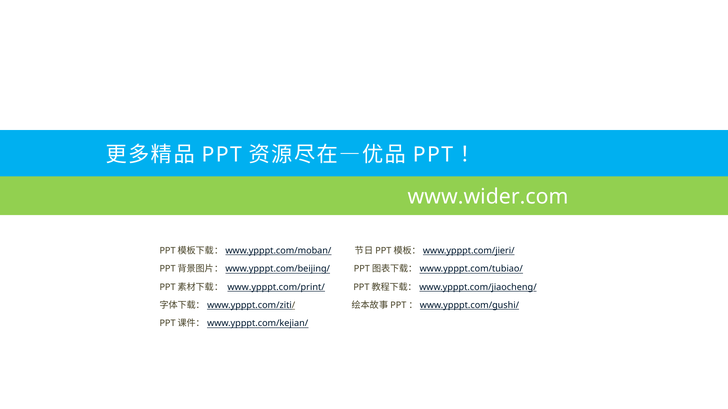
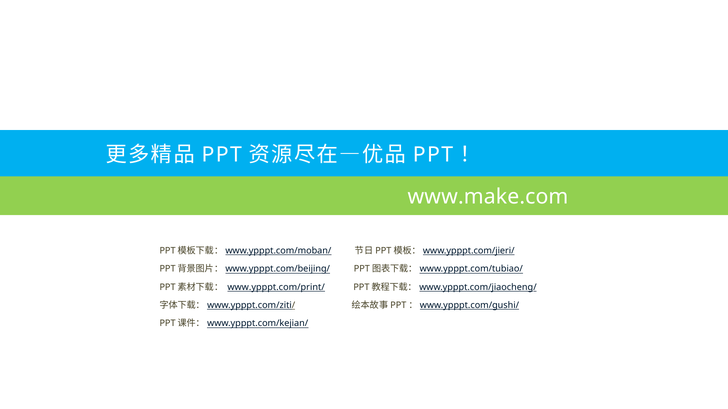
www.wider.com: www.wider.com -> www.make.com (488, 197)
